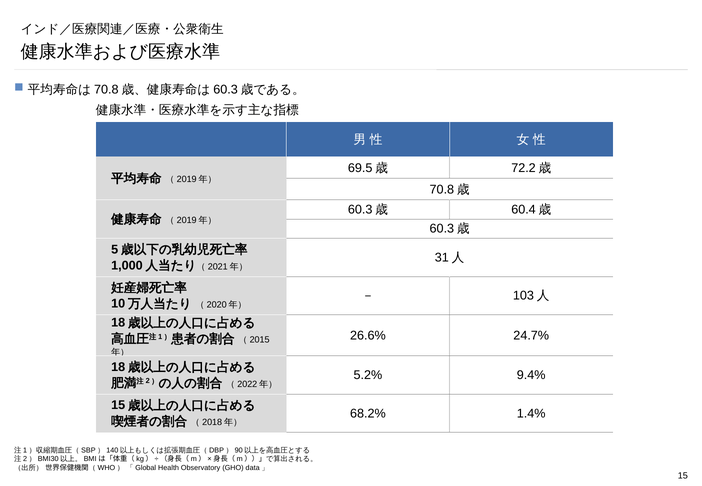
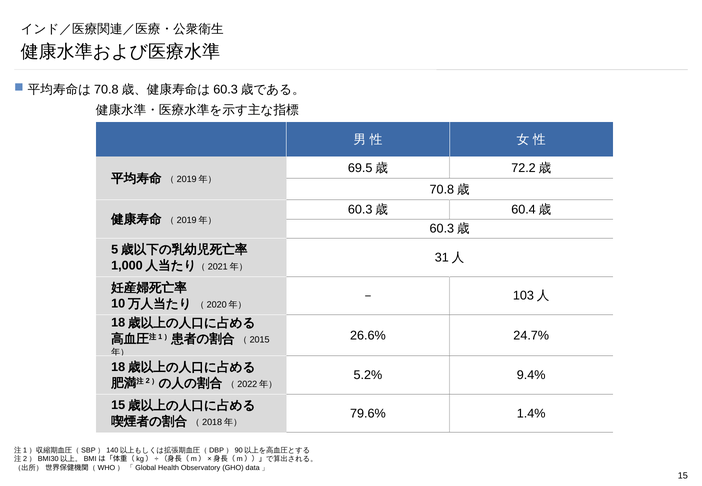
68.2%: 68.2% -> 79.6% (368, 413)
